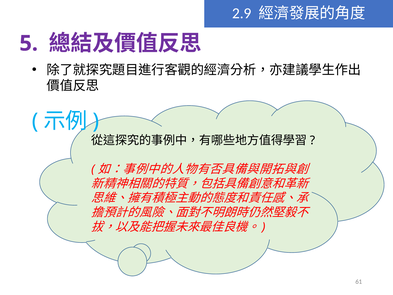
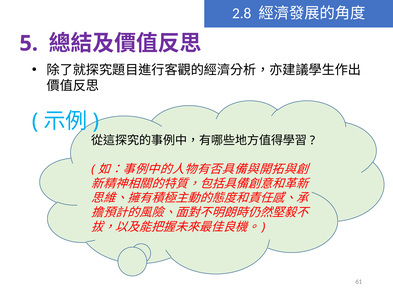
2.9: 2.9 -> 2.8 (242, 13)
